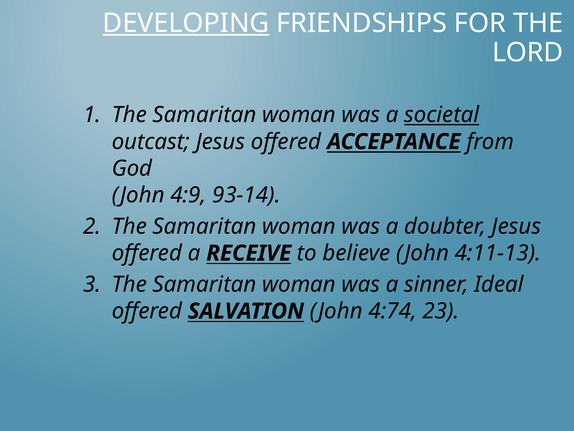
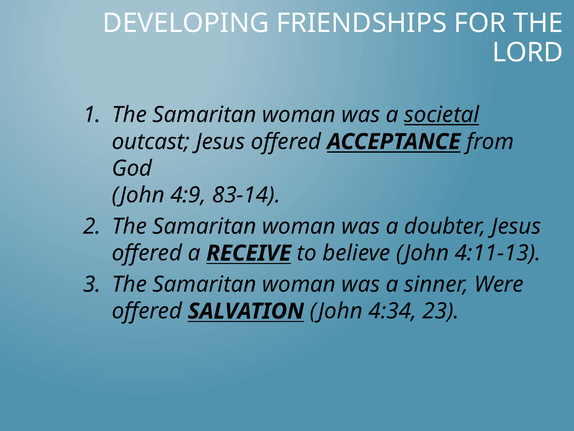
DEVELOPING underline: present -> none (186, 23)
93-14: 93-14 -> 83-14 (246, 195)
Ideal: Ideal -> Were (499, 284)
4:74: 4:74 -> 4:34 (393, 311)
